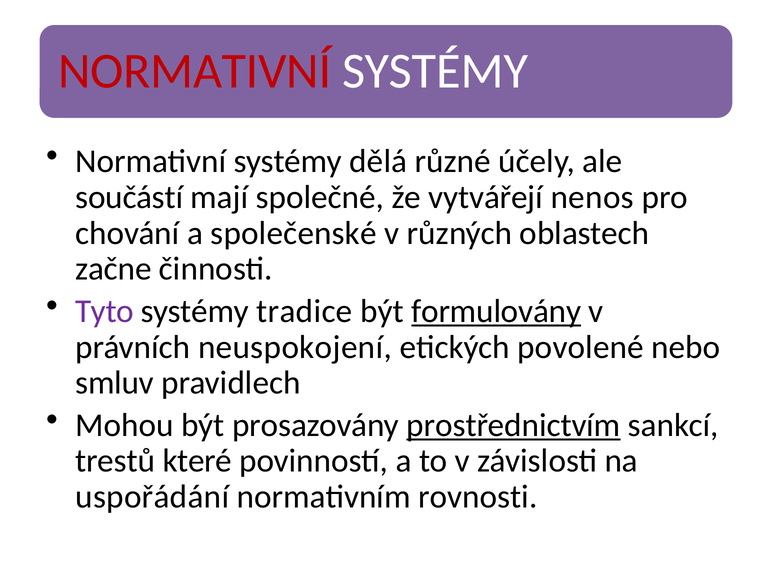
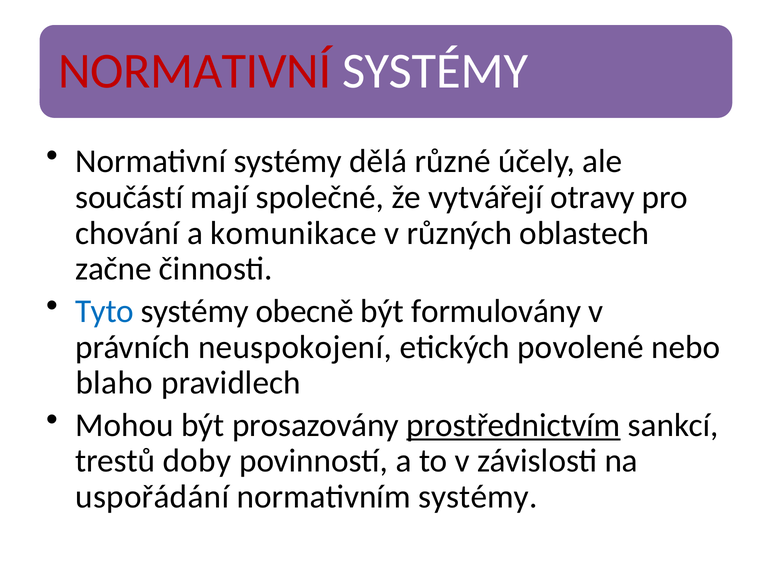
nenos: nenos -> otravy (593, 197)
společenské: společenské -> komunikace (294, 233)
Tyto colour: purple -> blue (104, 311)
tradice: tradice -> obecně (305, 311)
formulovány underline: present -> none (496, 311)
smluv: smluv -> blaho (114, 383)
které: které -> doby (197, 461)
normativním rovnosti: rovnosti -> systémy (478, 497)
